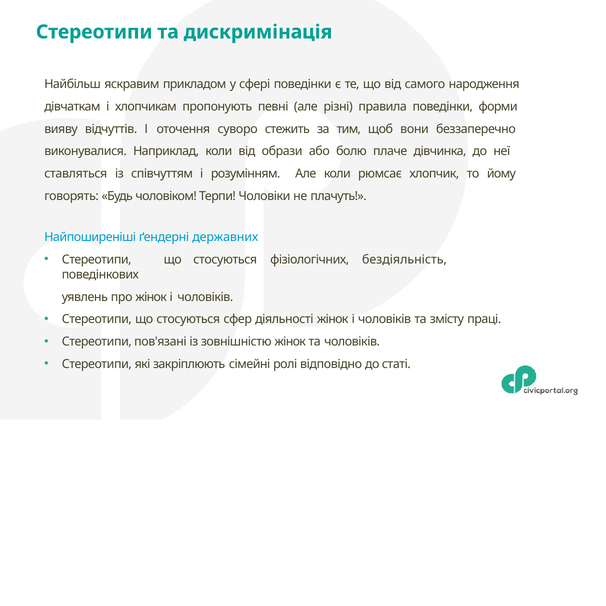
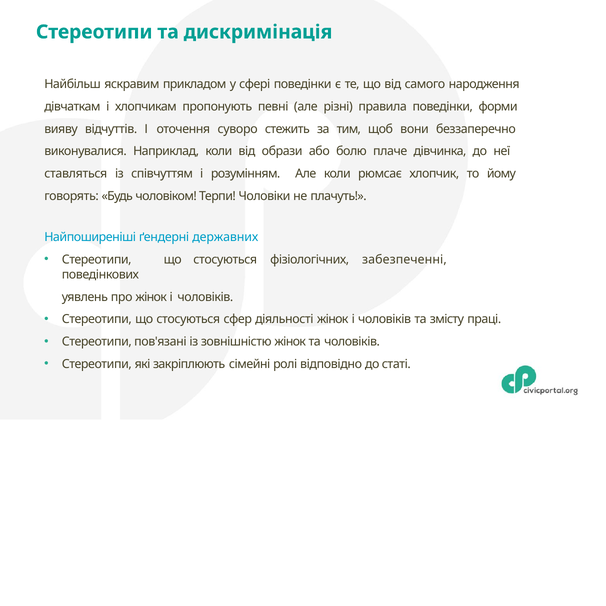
бездіяльність: бездіяльність -> забезпеченні (404, 260)
